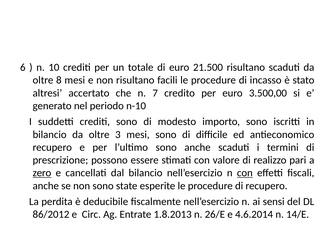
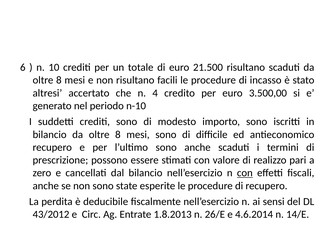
7: 7 -> 4 (155, 93)
bilancio da oltre 3: 3 -> 8 (118, 135)
zero underline: present -> none (42, 173)
86/2012: 86/2012 -> 43/2012 (51, 215)
